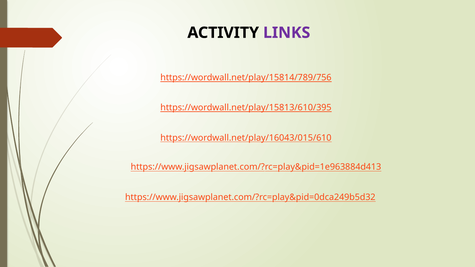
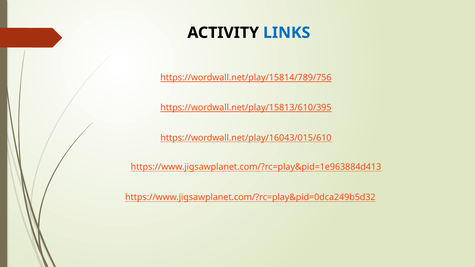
LINKS colour: purple -> blue (287, 33)
